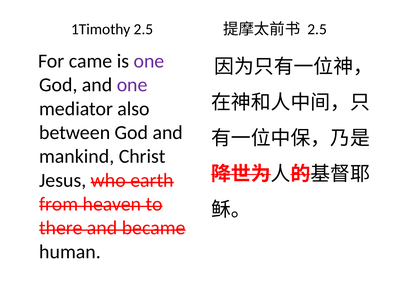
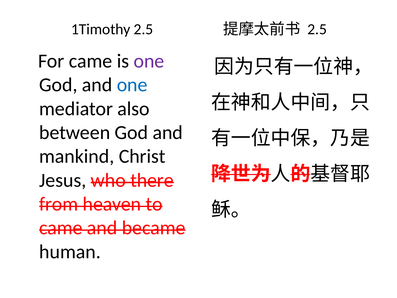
one colour: purple -> blue (132, 85)
earth: earth -> there (152, 180)
there: there -> came (61, 228)
